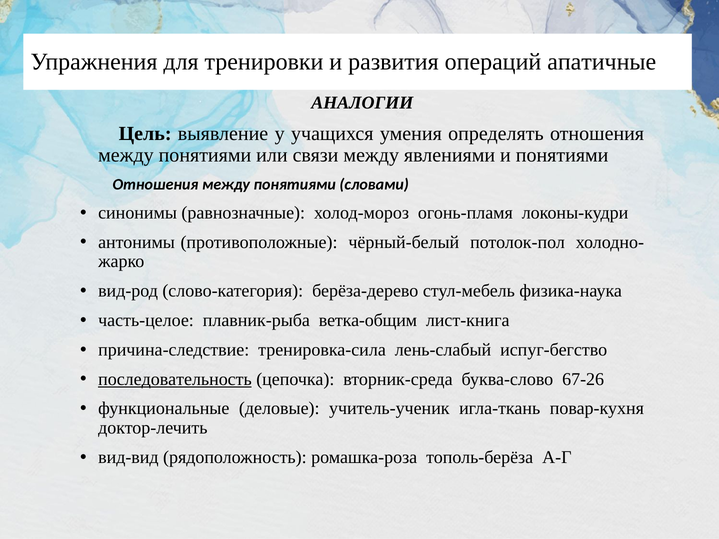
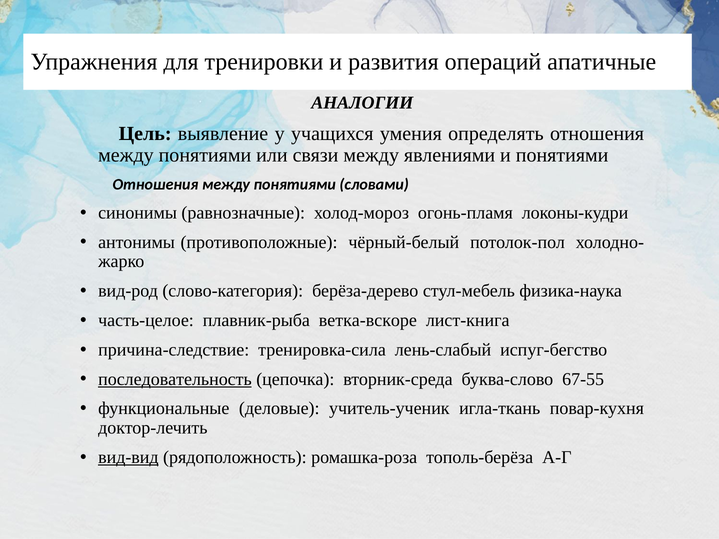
ветка-общим: ветка-общим -> ветка-вскоре (368, 321)
67-26: 67-26 -> 67-55 (583, 379)
вид-вид underline: none -> present (128, 458)
